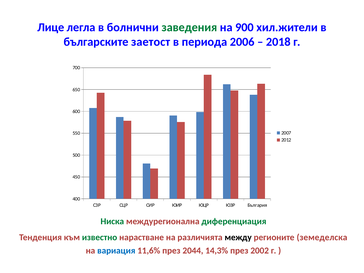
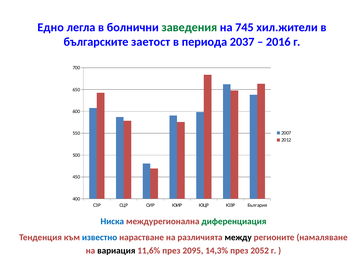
Лице: Лице -> Едно (51, 27)
900: 900 -> 745 (244, 27)
2006: 2006 -> 2037 (242, 42)
2018: 2018 -> 2016 (278, 42)
Ниска colour: green -> blue (112, 221)
известно colour: green -> blue (100, 237)
земеделска: земеделска -> намаляване (322, 237)
вариация colour: blue -> black (116, 251)
2044: 2044 -> 2095 (193, 251)
2002: 2002 -> 2052 (260, 251)
